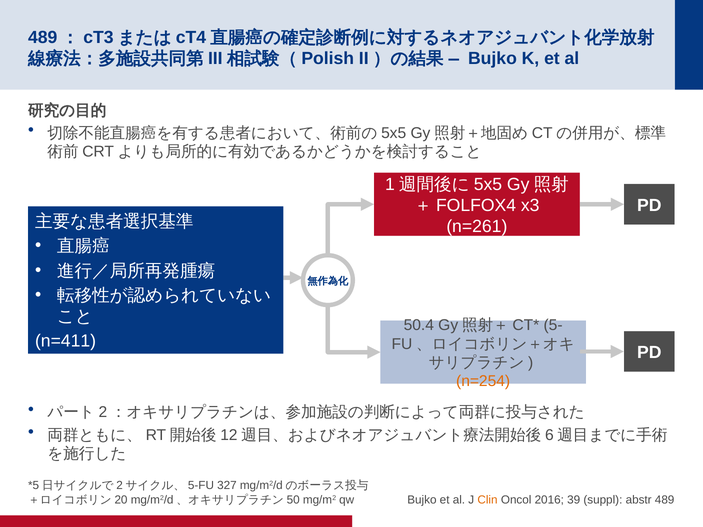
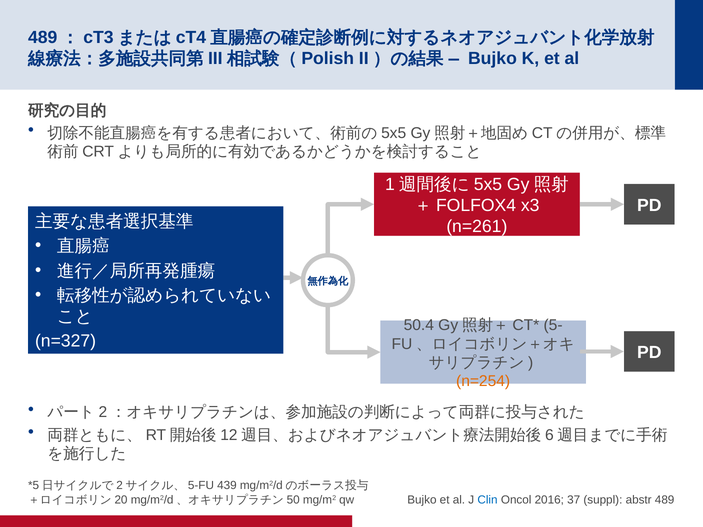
n=411: n=411 -> n=327 (66, 341)
327: 327 -> 439 (227, 486)
Clin colour: orange -> blue (488, 500)
39: 39 -> 37 (574, 500)
